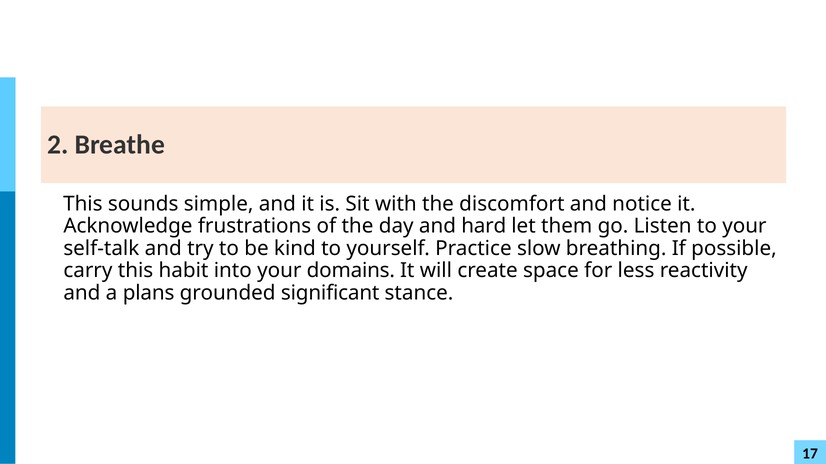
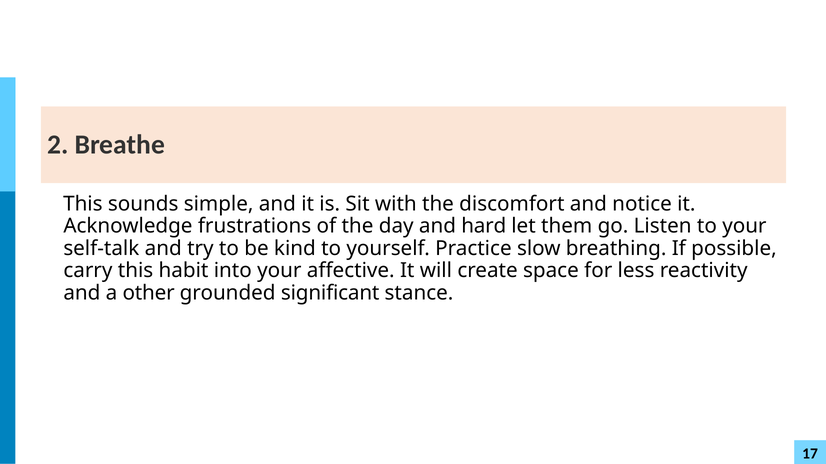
domains: domains -> affective (351, 271)
plans: plans -> other (149, 293)
